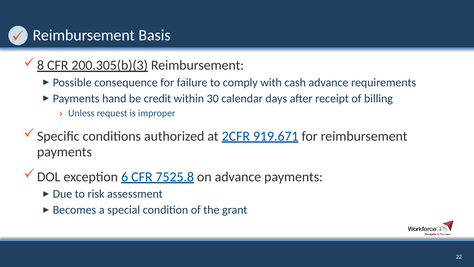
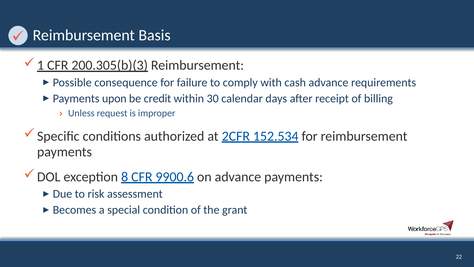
8: 8 -> 1 (41, 65)
hand: hand -> upon (114, 98)
919.671: 919.671 -> 152.534 (276, 136)
6: 6 -> 8 (125, 177)
7525.8: 7525.8 -> 9900.6 (175, 177)
